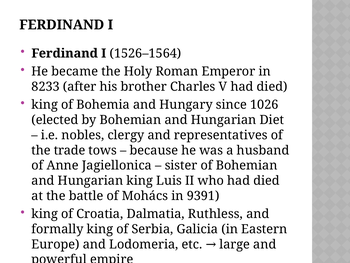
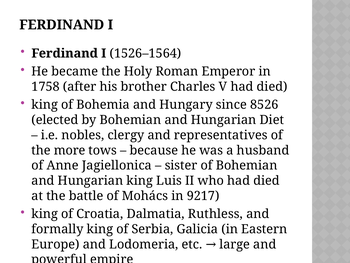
8233: 8233 -> 1758 (46, 86)
1026: 1026 -> 8526 (264, 105)
trade: trade -> more (70, 150)
9391: 9391 -> 9217 (203, 196)
